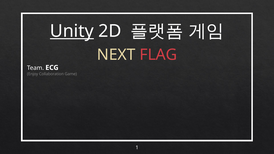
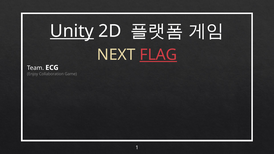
FLAG underline: none -> present (158, 55)
